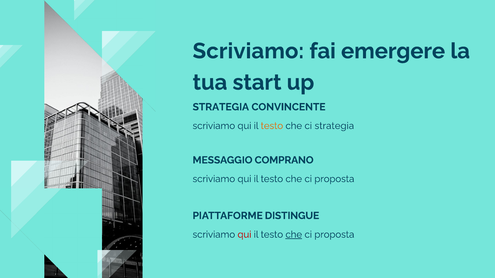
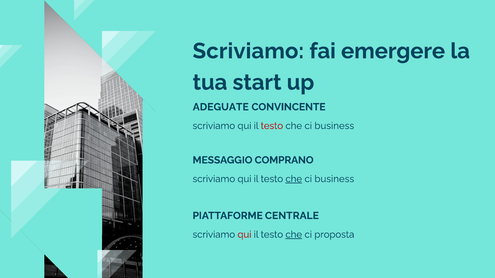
STRATEGIA: STRATEGIA -> ADEGUATE (221, 107)
testo colour: orange -> red (272, 126)
strategia: strategia -> business (334, 126)
che underline: none -> present (294, 179)
proposta: proposta -> business (334, 179)
DISTINGUE: DISTINGUE -> CENTRALE (292, 216)
